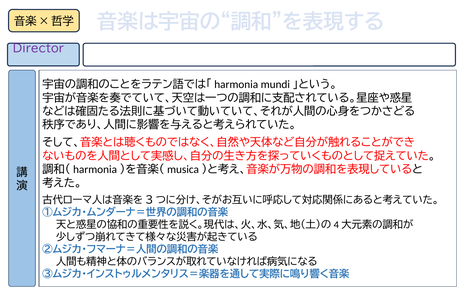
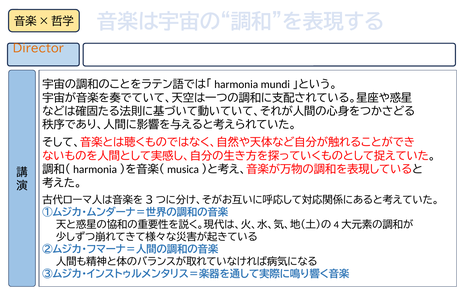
Director colour: purple -> orange (38, 49)
